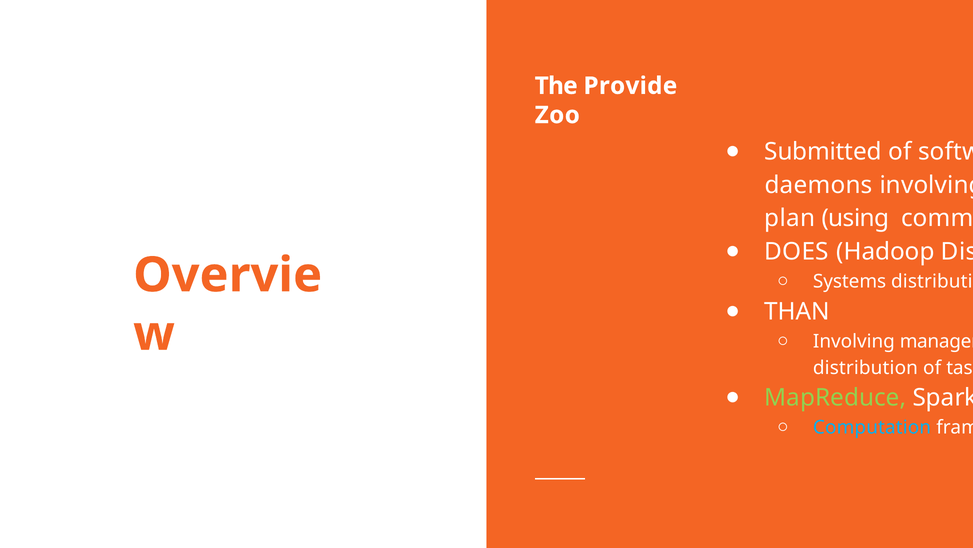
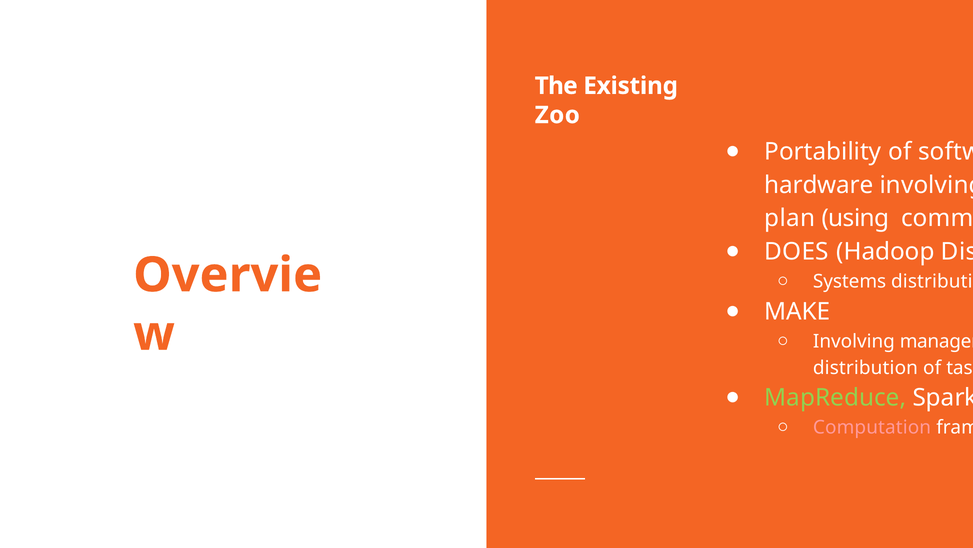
Provide: Provide -> Existing (631, 86)
Submitted: Submitted -> Portability (823, 151)
daemons: daemons -> hardware (819, 185)
THAN: THAN -> MAKE (797, 311)
Computation colour: light blue -> pink (872, 427)
